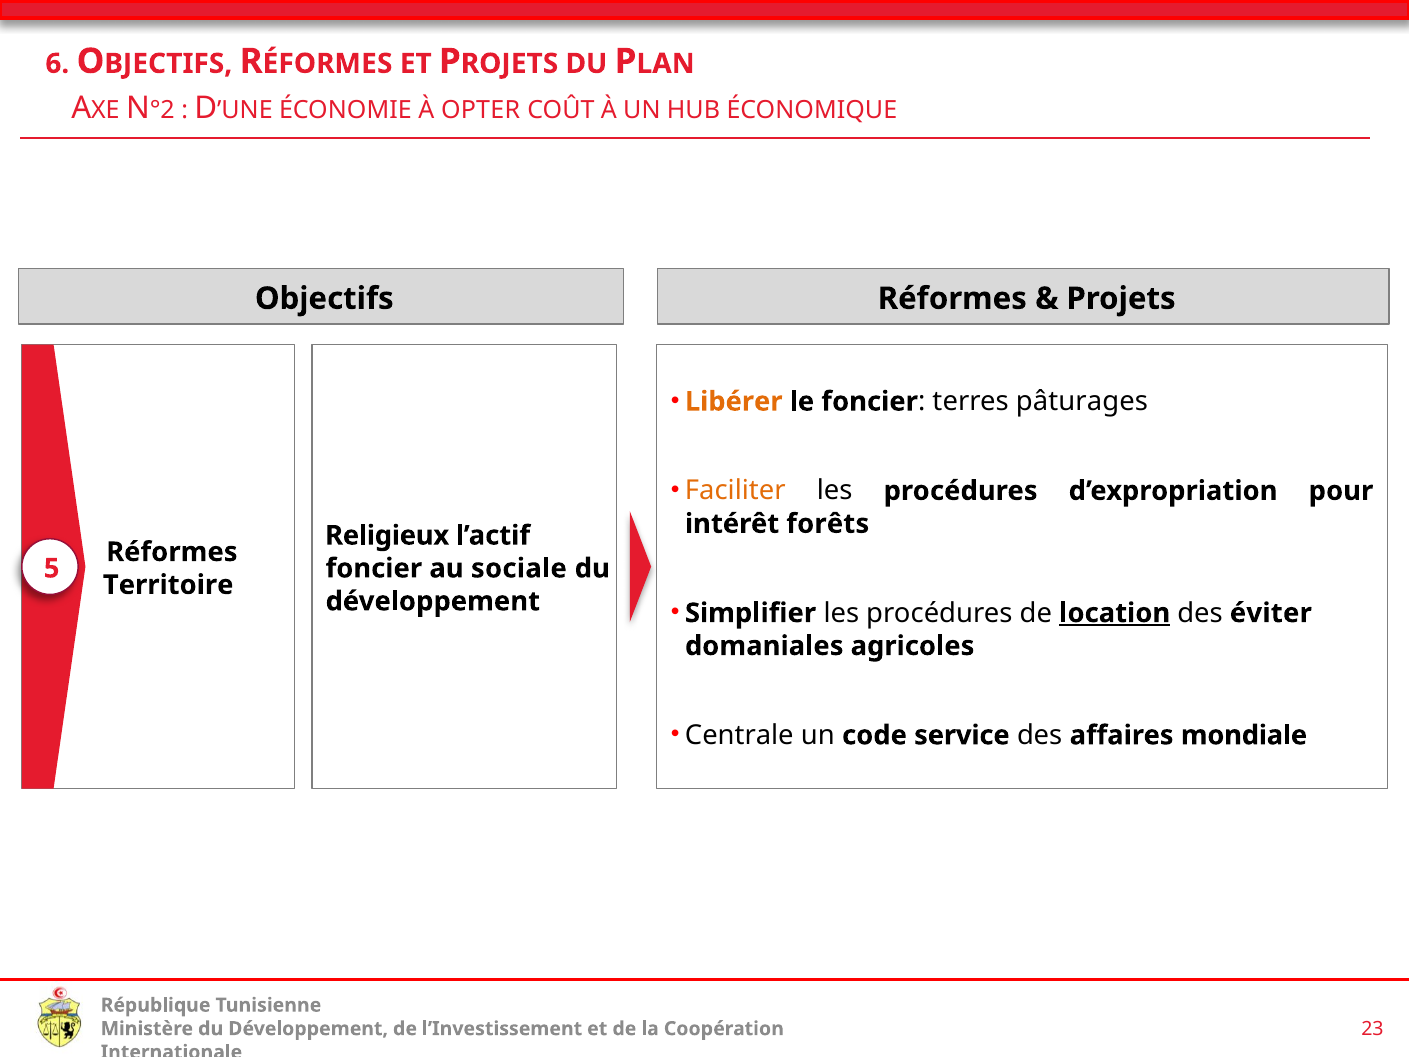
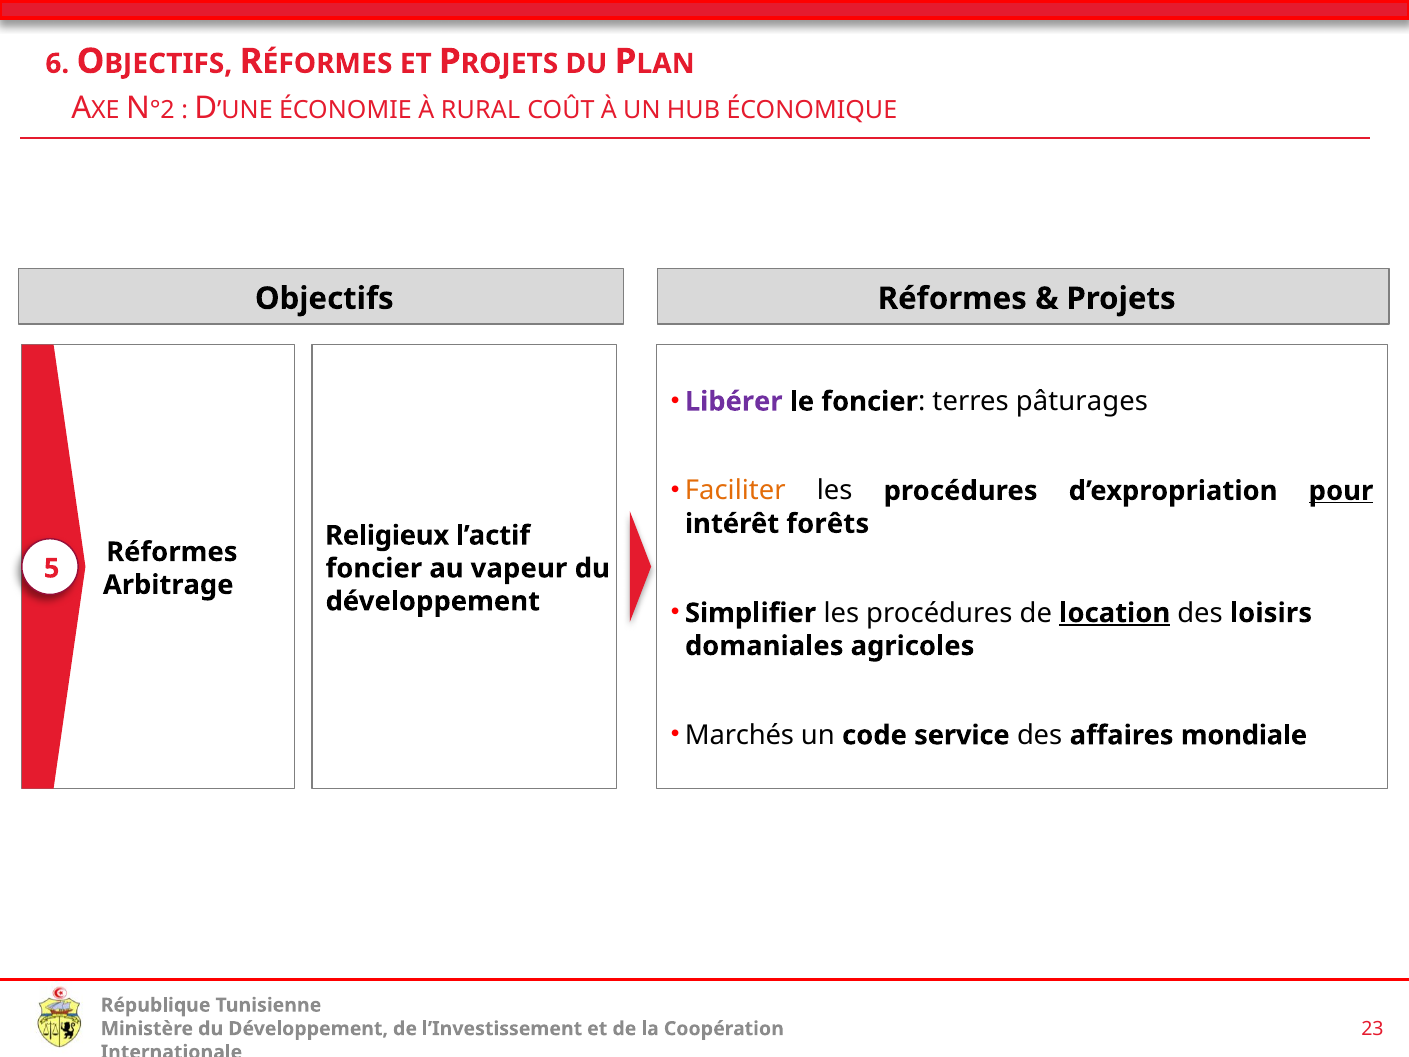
OPTER: OPTER -> RURAL (481, 110)
Libérer colour: orange -> purple (734, 401)
pour underline: none -> present (1341, 491)
sociale: sociale -> vapeur (519, 568)
Territoire: Territoire -> Arbitrage (168, 585)
éviter: éviter -> loisirs (1271, 613)
Centrale: Centrale -> Marchés (739, 735)
